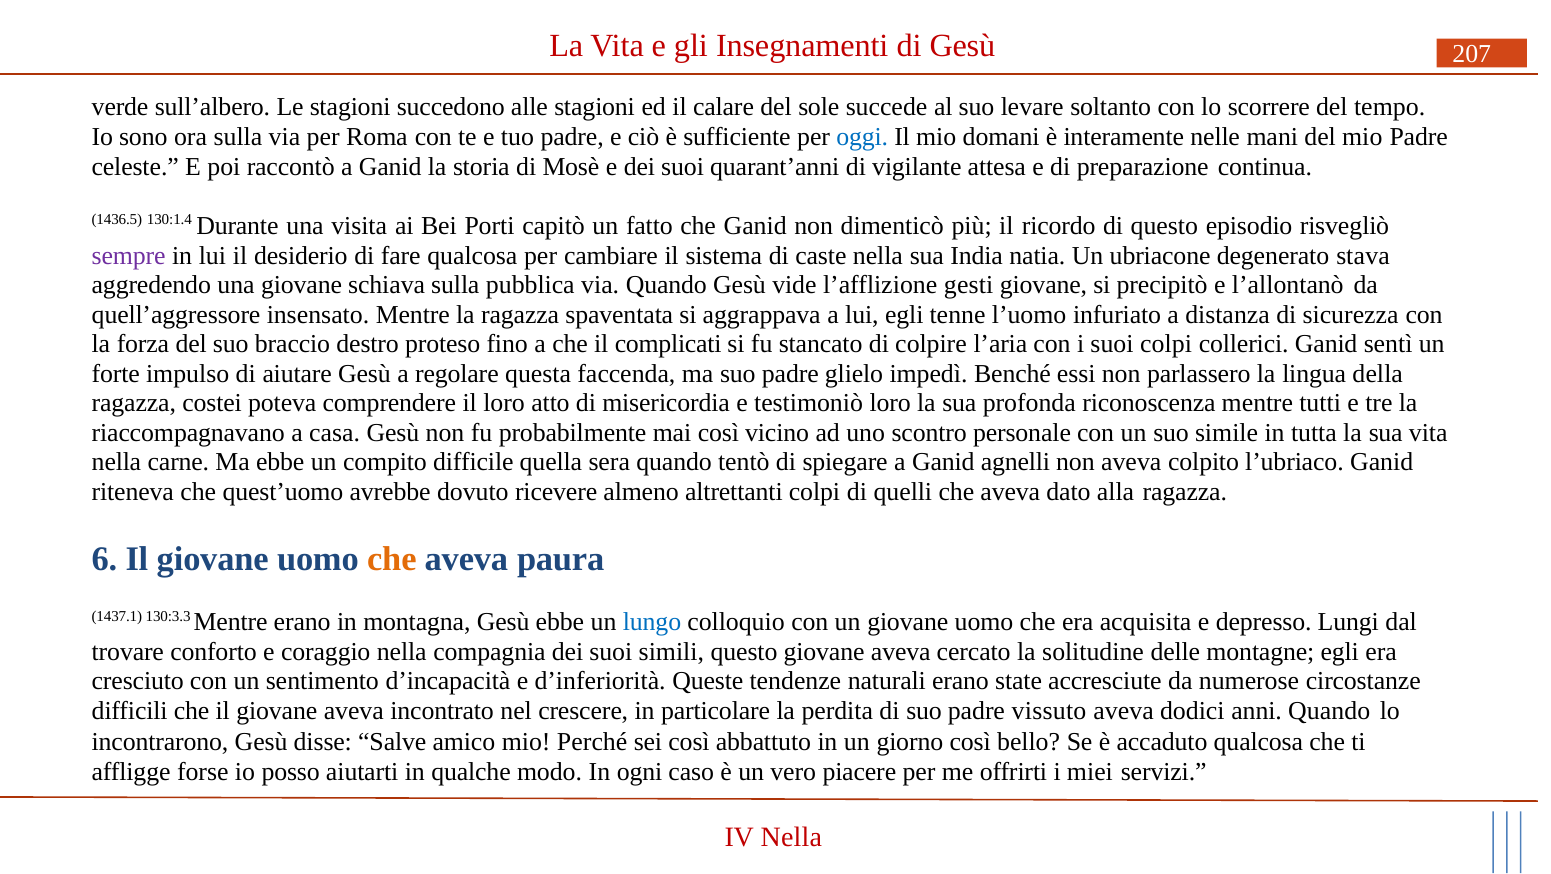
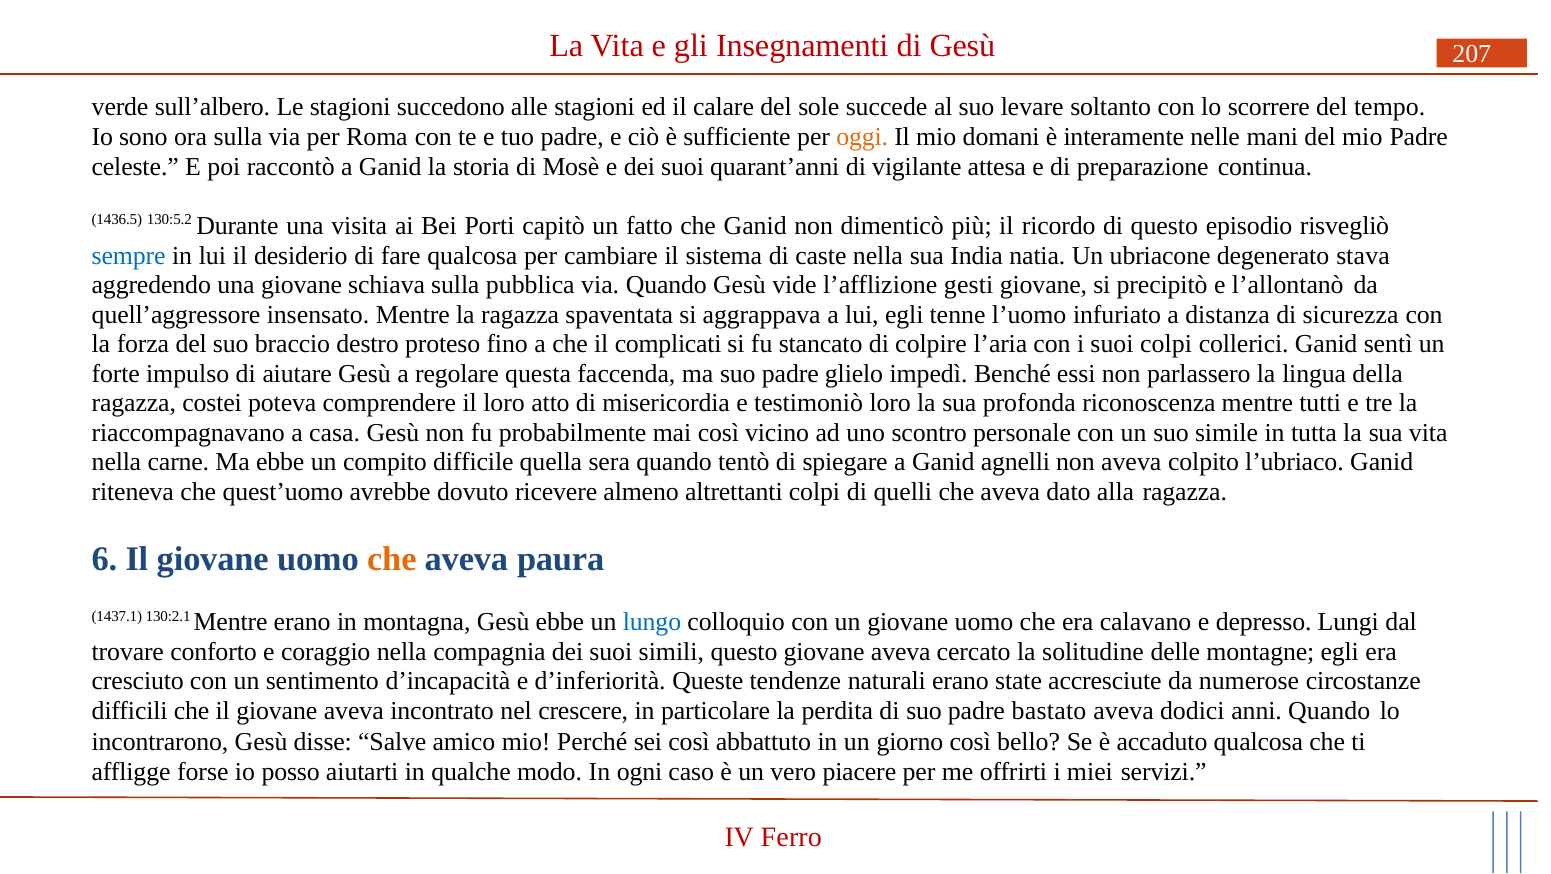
oggi colour: blue -> orange (862, 137)
130:1.4: 130:1.4 -> 130:5.2 (169, 220)
sempre colour: purple -> blue (129, 255)
130:3.3: 130:3.3 -> 130:2.1 (168, 616)
acquisita: acquisita -> calavano (1146, 622)
vissuto: vissuto -> bastato (1049, 711)
IV Nella: Nella -> Ferro (791, 836)
